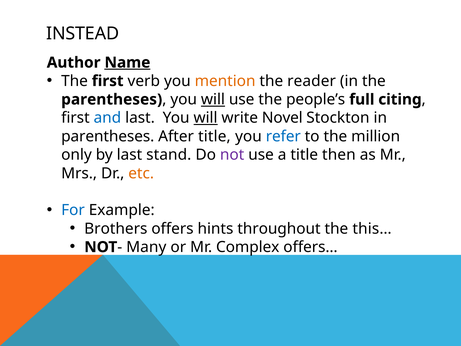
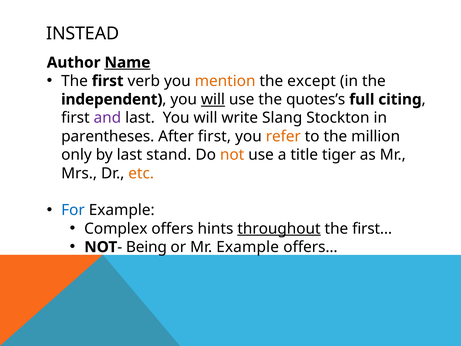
reader: reader -> except (312, 81)
parentheses: parentheses -> independent (112, 99)
people’s: people’s -> quotes’s (316, 99)
and colour: blue -> purple (107, 118)
will underline: present -> none (206, 118)
Novel: Novel -> Slang (282, 118)
After title: title -> first (214, 136)
refer colour: blue -> orange (283, 136)
not colour: purple -> orange (232, 155)
then: then -> tiger (339, 155)
Brothers: Brothers -> Complex (116, 228)
throughout underline: none -> present (279, 228)
this…: this… -> first… (372, 228)
Many: Many -> Being (146, 247)
Mr Complex: Complex -> Example (248, 247)
